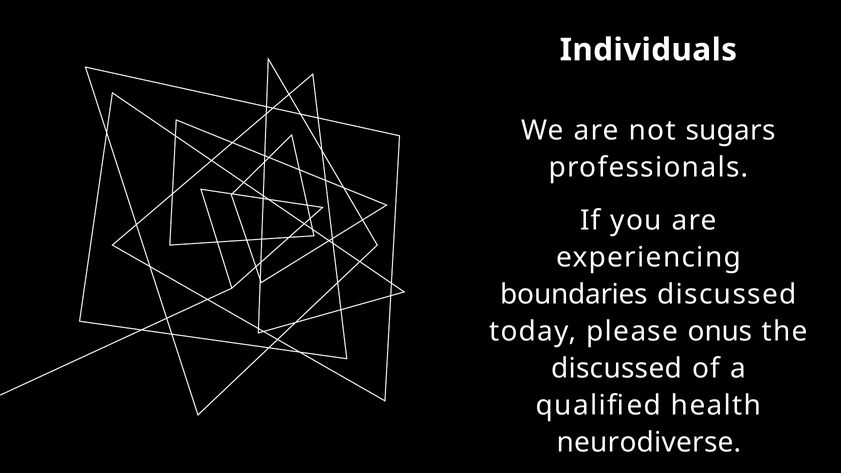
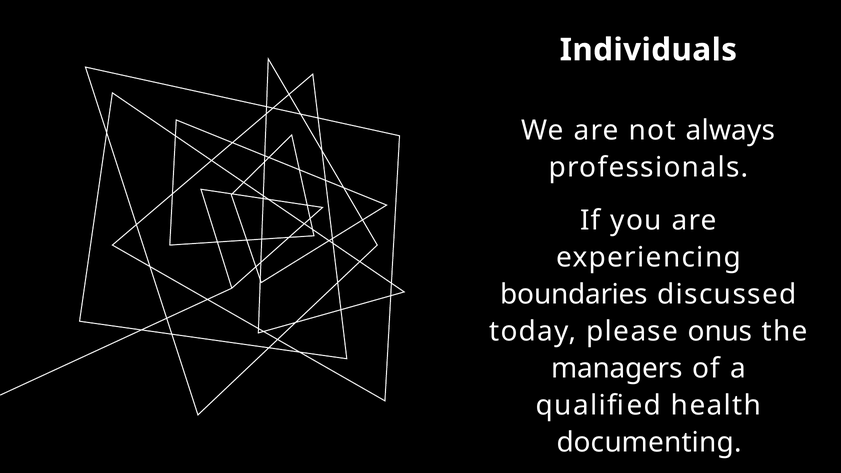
sugars: sugars -> always (731, 130)
discussed: discussed -> managers (617, 369)
neurodiverse: neurodiverse -> documenting (649, 443)
